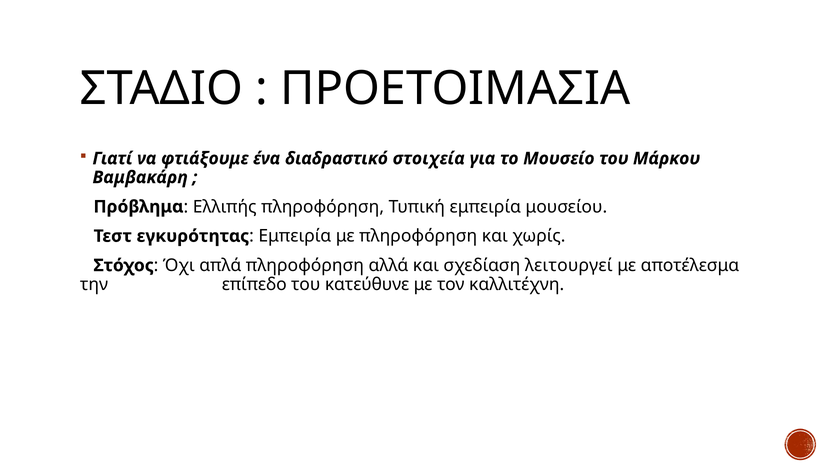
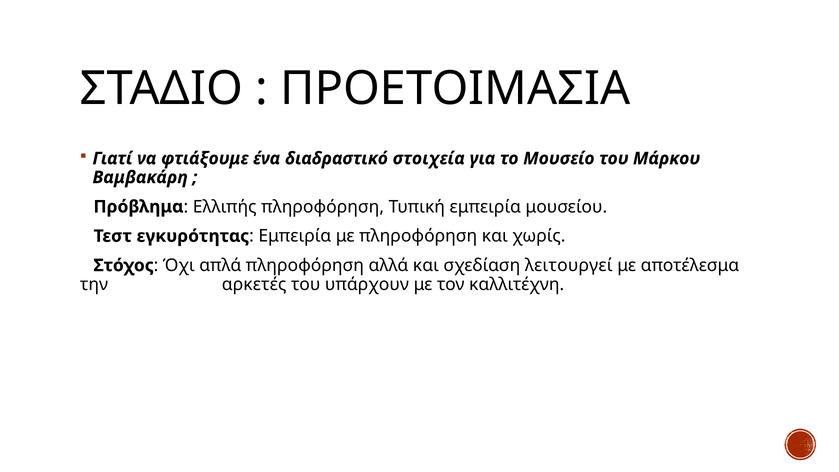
επίπεδο: επίπεδο -> αρκετές (254, 284)
κατεύθυνε: κατεύθυνε -> υπάρχουν (367, 284)
